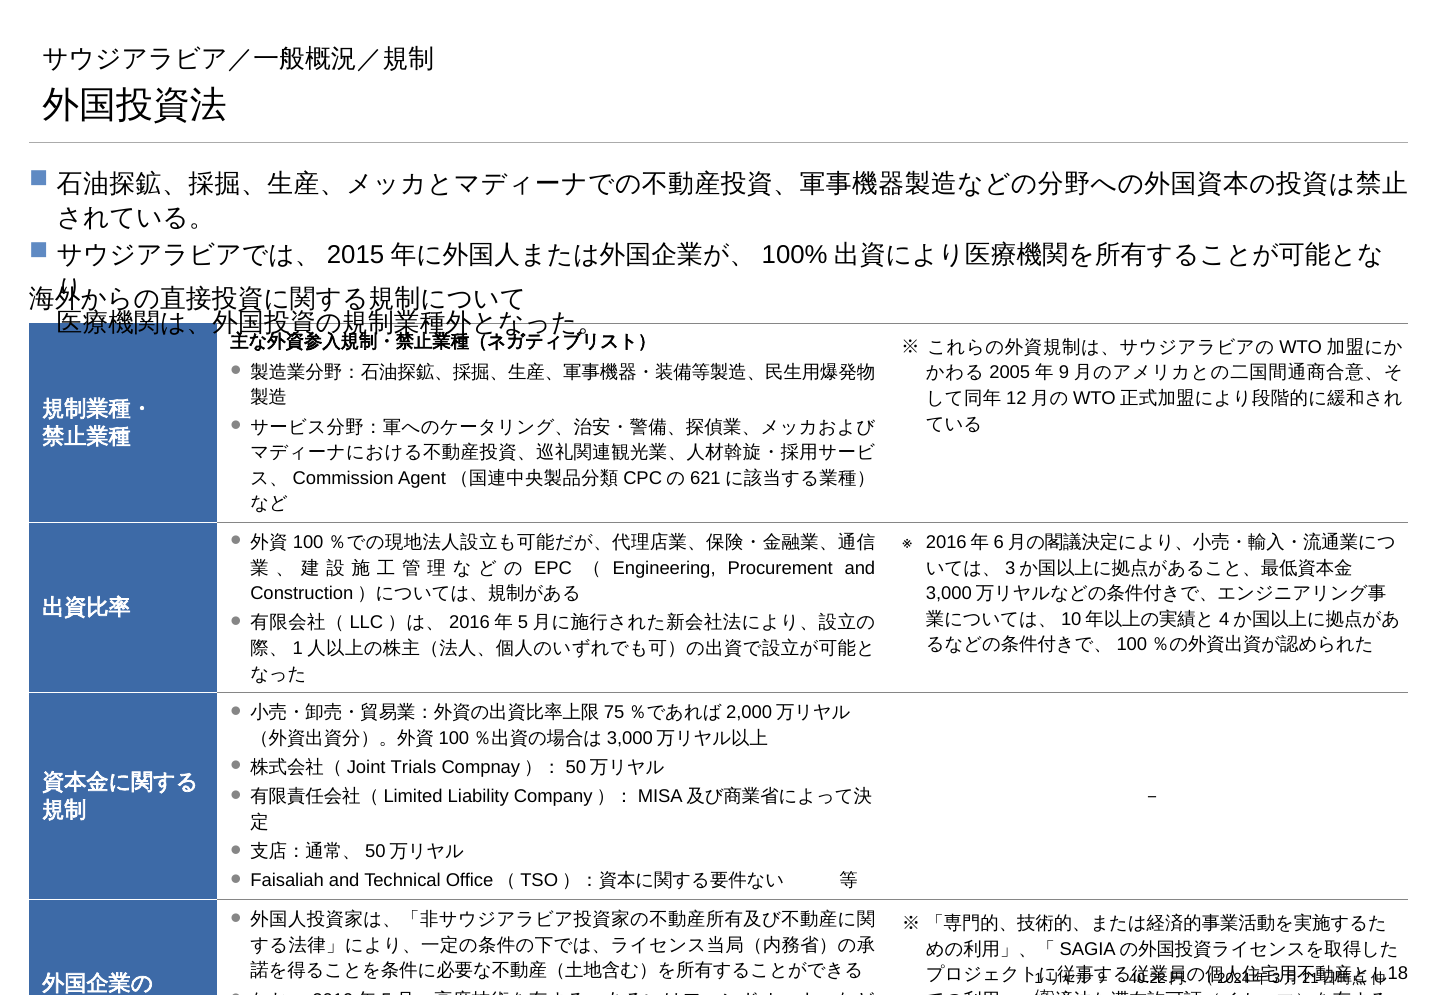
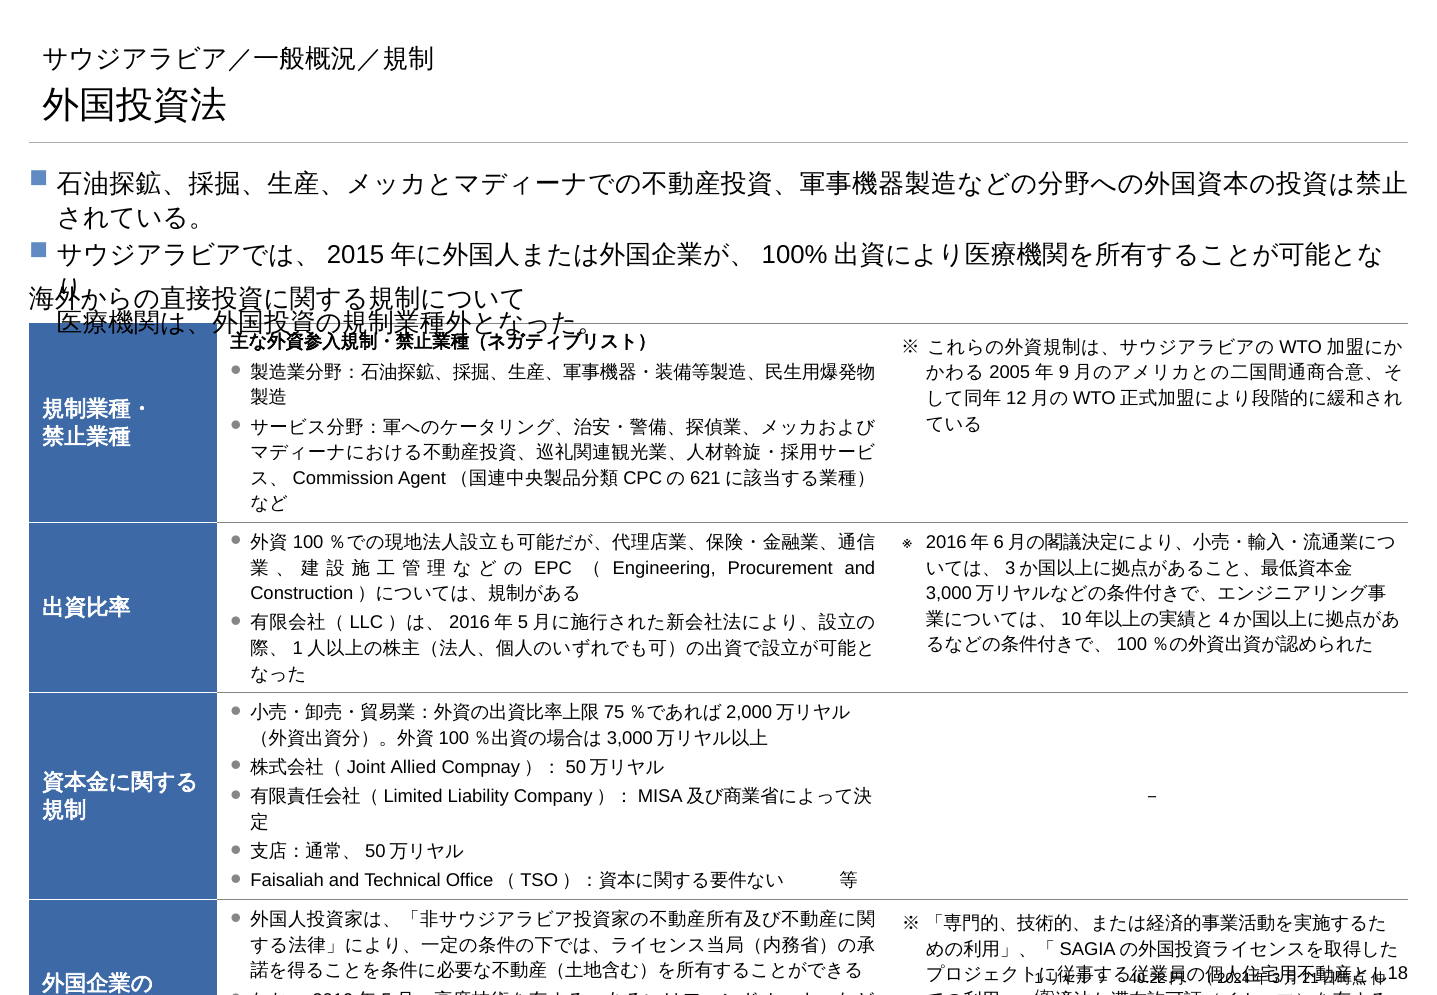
Trials: Trials -> Allied (413, 767)
